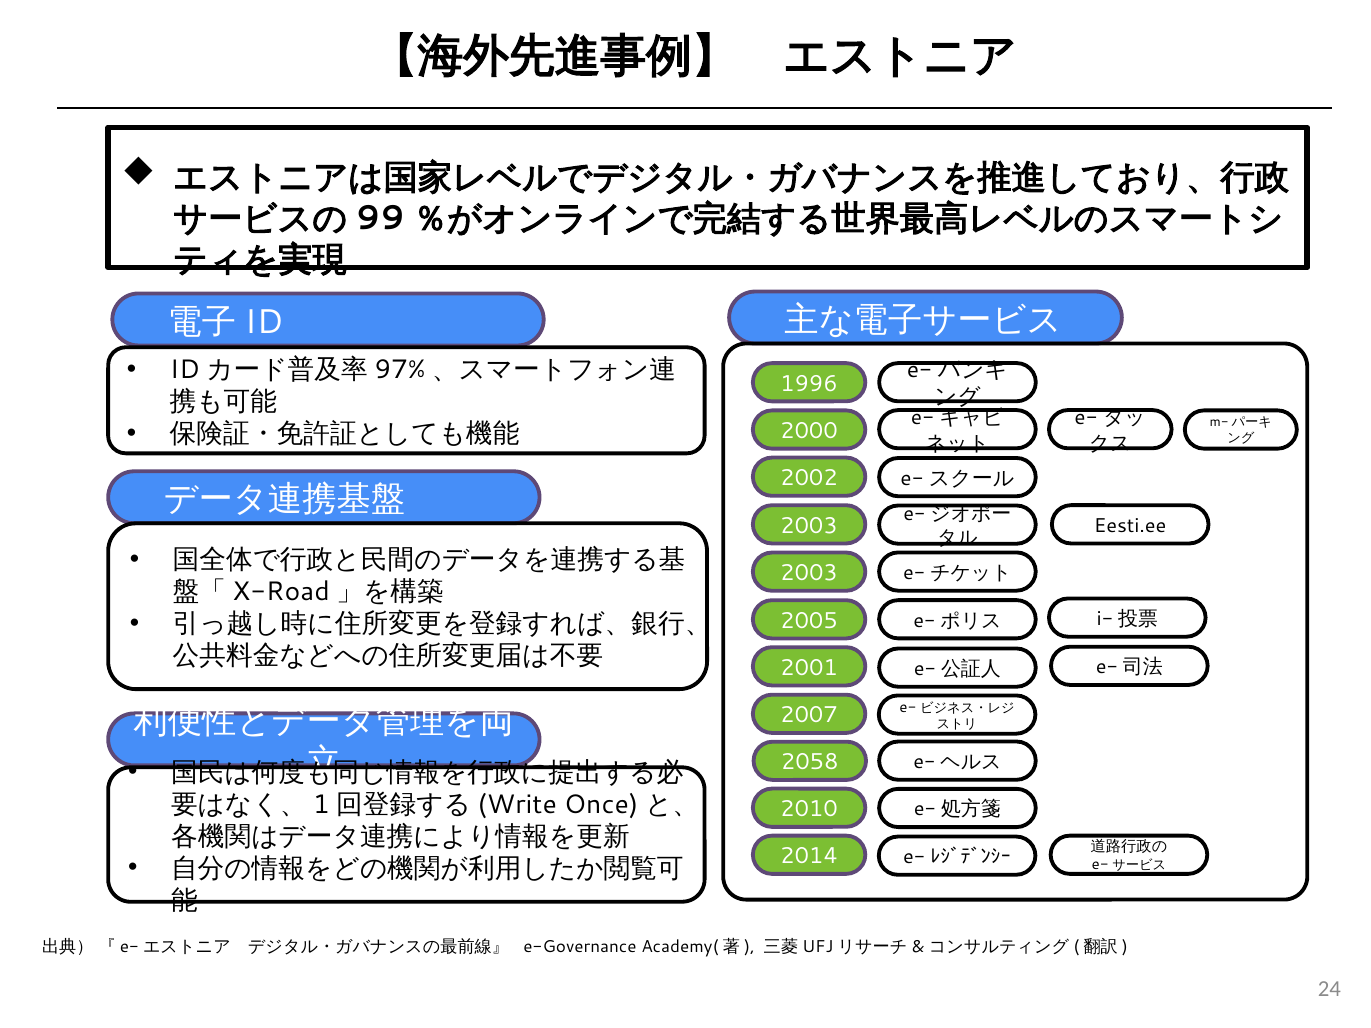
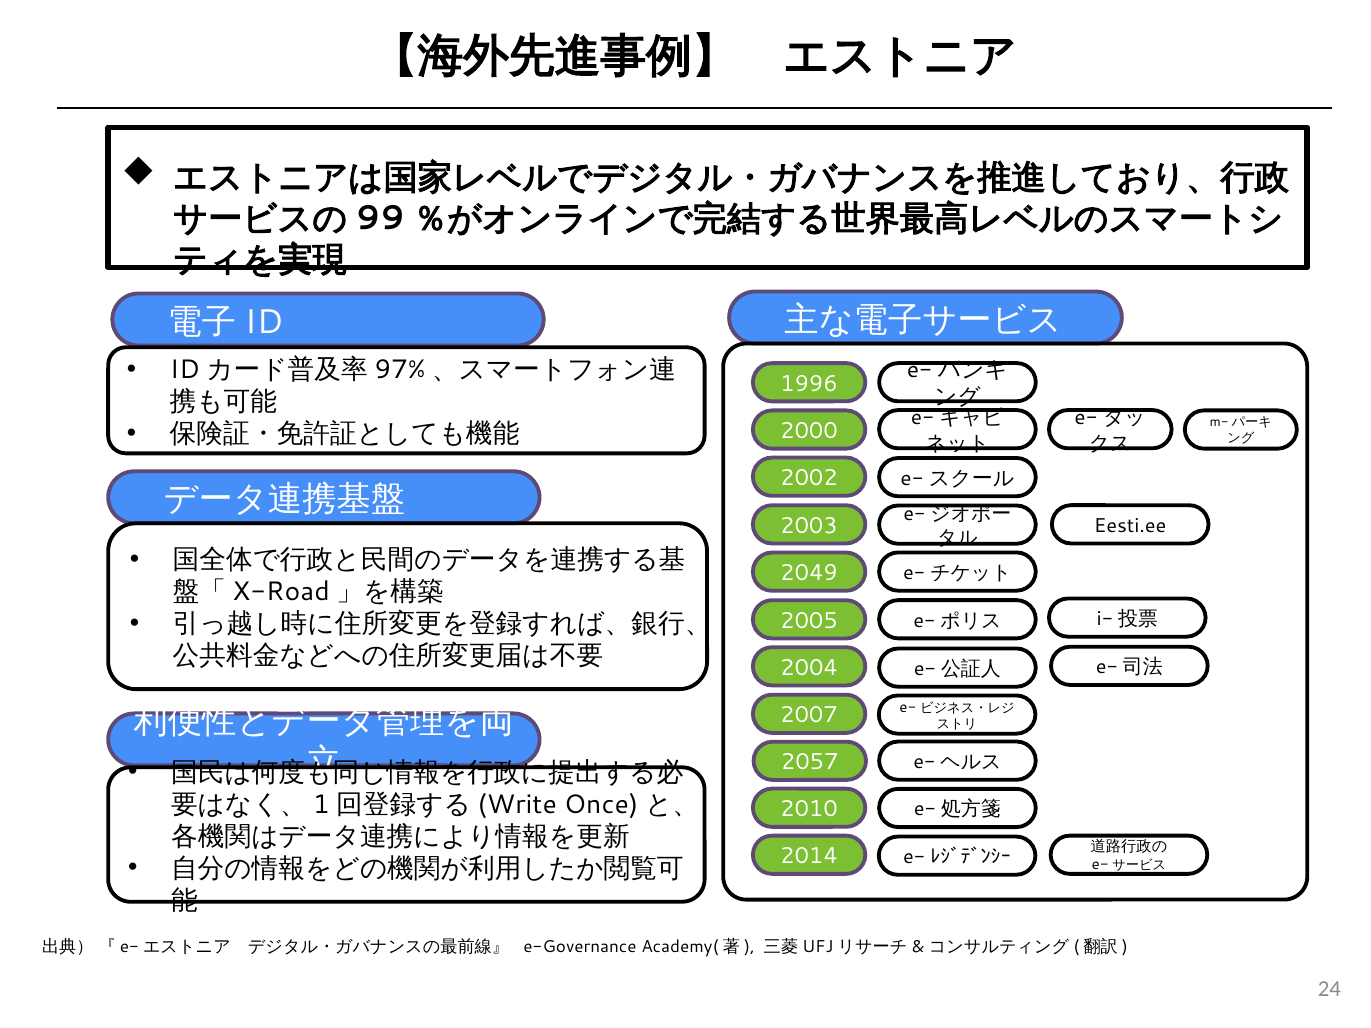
2003: 2003 -> 2049 (809, 573)
2001: 2001 -> 2004 (809, 668)
2058: 2058 -> 2057 (810, 763)
